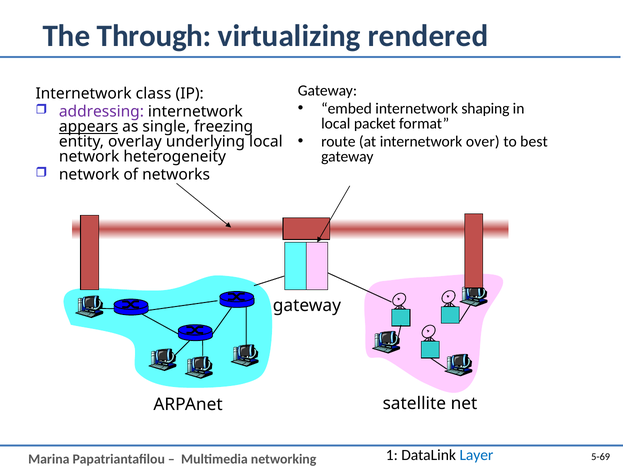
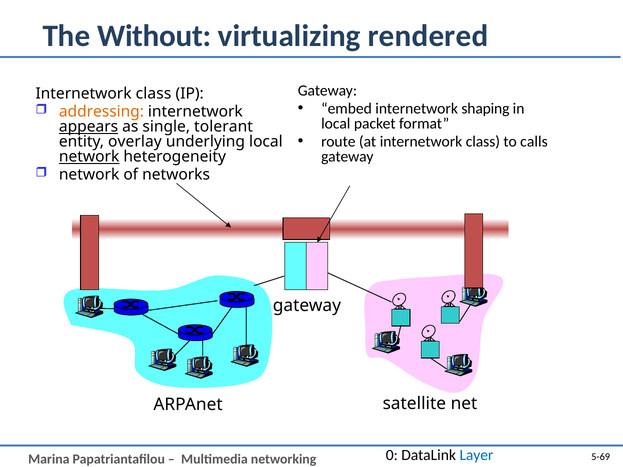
Through: Through -> Without (154, 36)
addressing colour: purple -> orange (101, 112)
freezing: freezing -> tolerant (224, 127)
at internetwork over: over -> class (483, 142)
best: best -> calls (534, 142)
network underline: none -> present (89, 157)
1: 1 -> 0 (392, 455)
